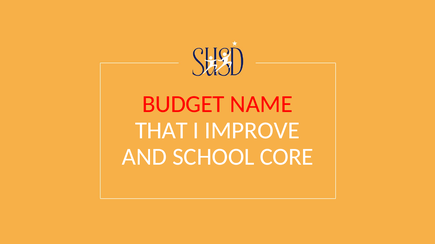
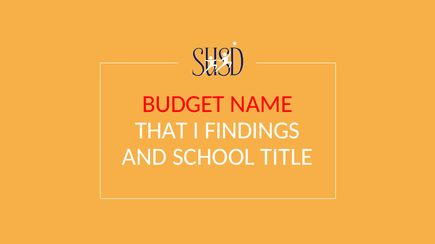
IMPROVE: IMPROVE -> FINDINGS (252, 131)
CORE: CORE -> TITLE (286, 157)
